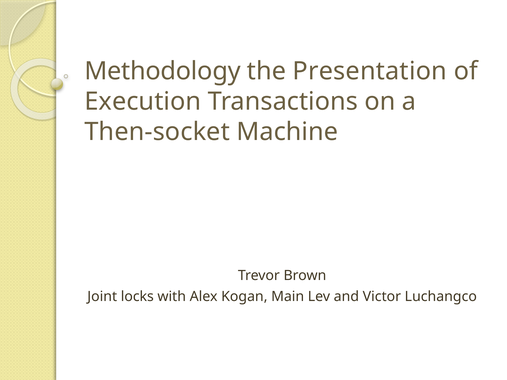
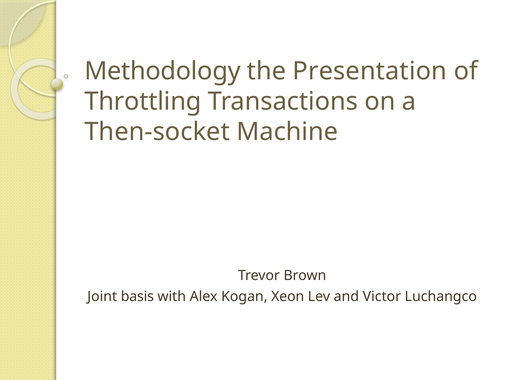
Execution: Execution -> Throttling (143, 102)
locks: locks -> basis (137, 297)
Main: Main -> Xeon (288, 297)
